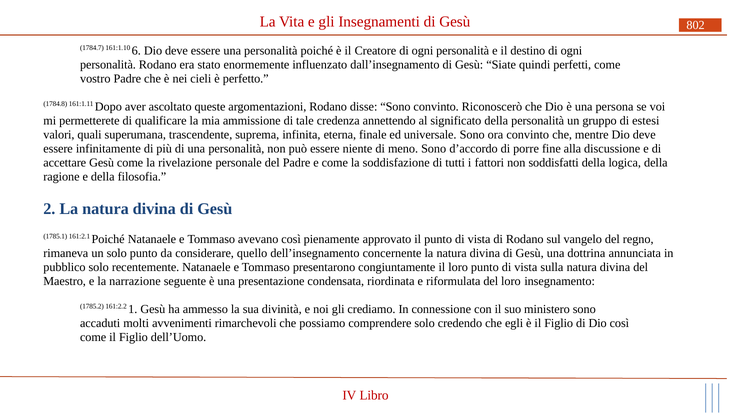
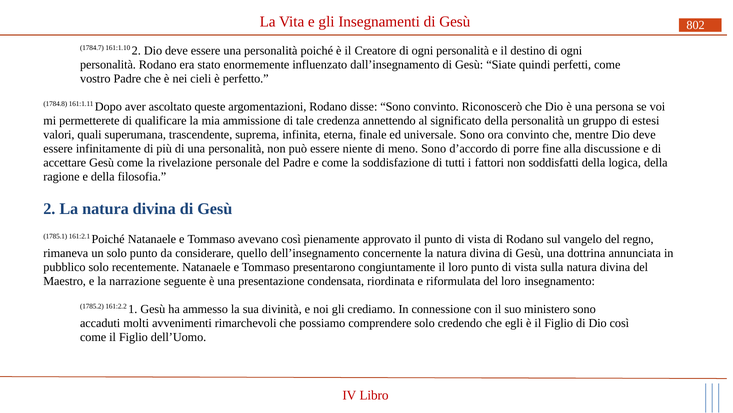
161:1.10 6: 6 -> 2 (136, 51)
